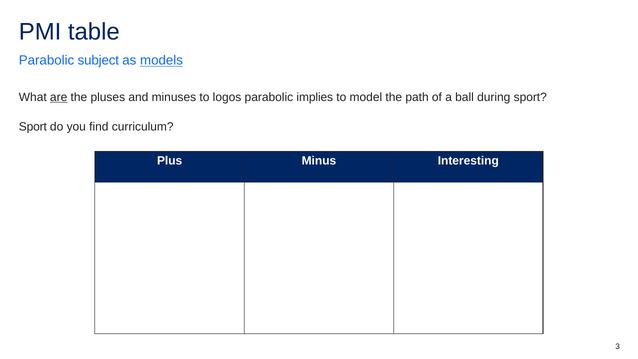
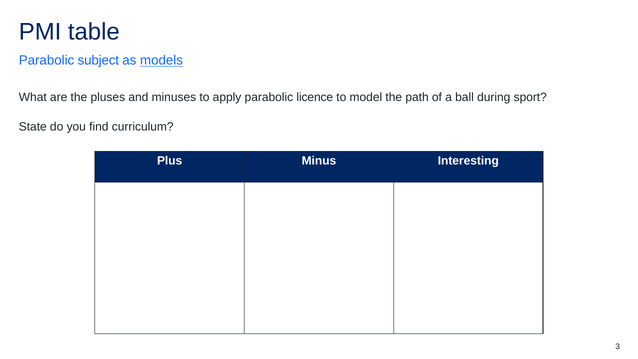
are underline: present -> none (59, 97)
logos: logos -> apply (227, 97)
implies: implies -> licence (315, 97)
Sport: Sport -> State (33, 127)
